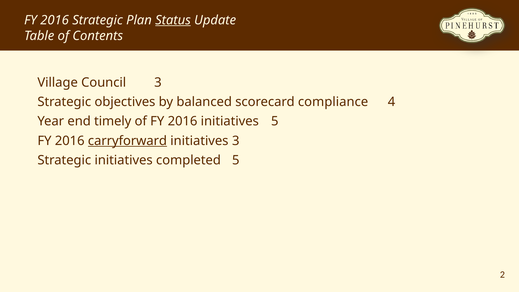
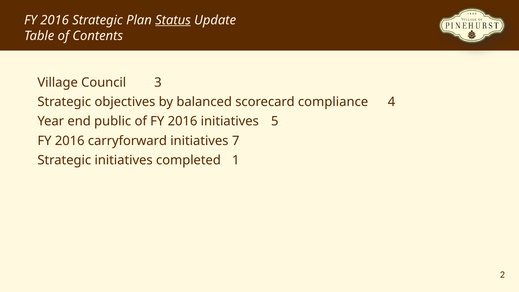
timely: timely -> public (113, 121)
carryforward underline: present -> none (127, 141)
initiatives 3: 3 -> 7 (236, 141)
completed 5: 5 -> 1 (236, 160)
